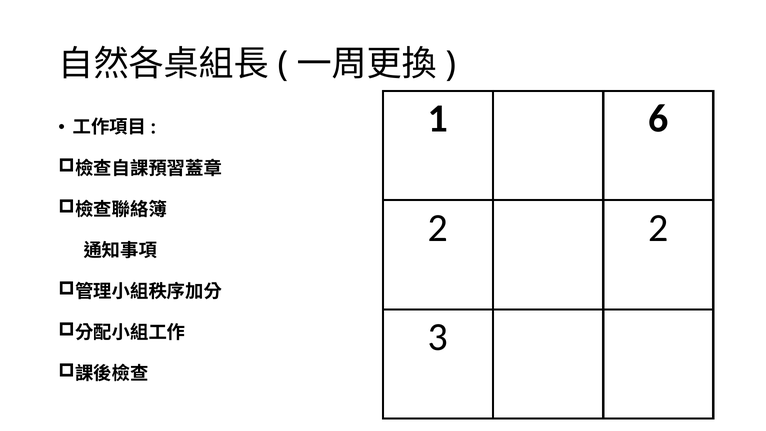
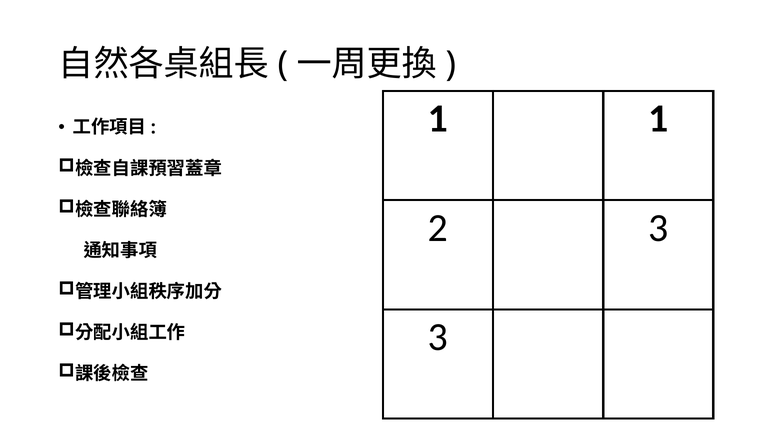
1 6: 6 -> 1 (658, 119)
2 2: 2 -> 3 (658, 228)
